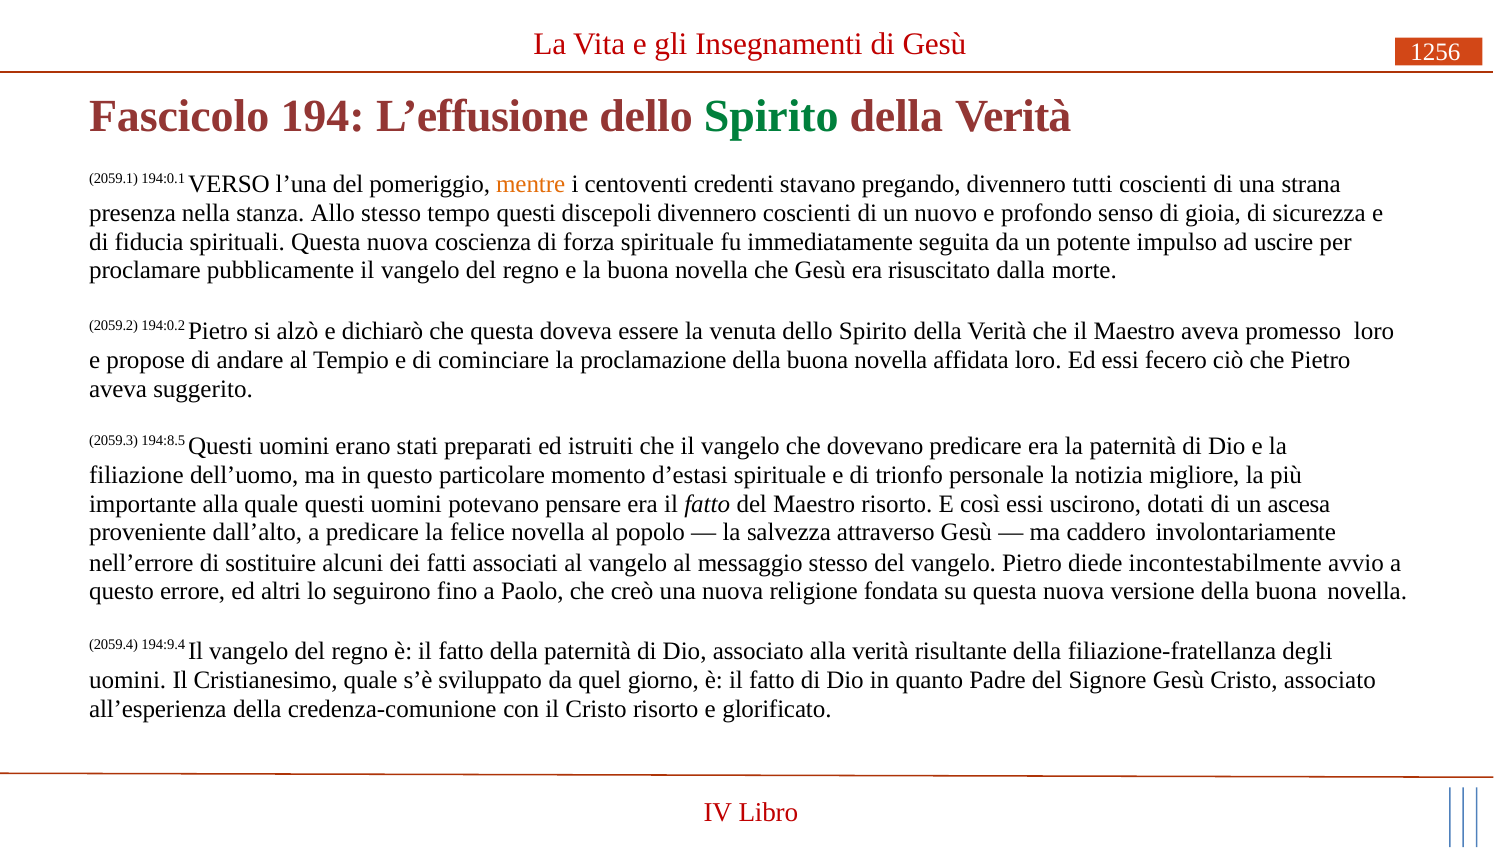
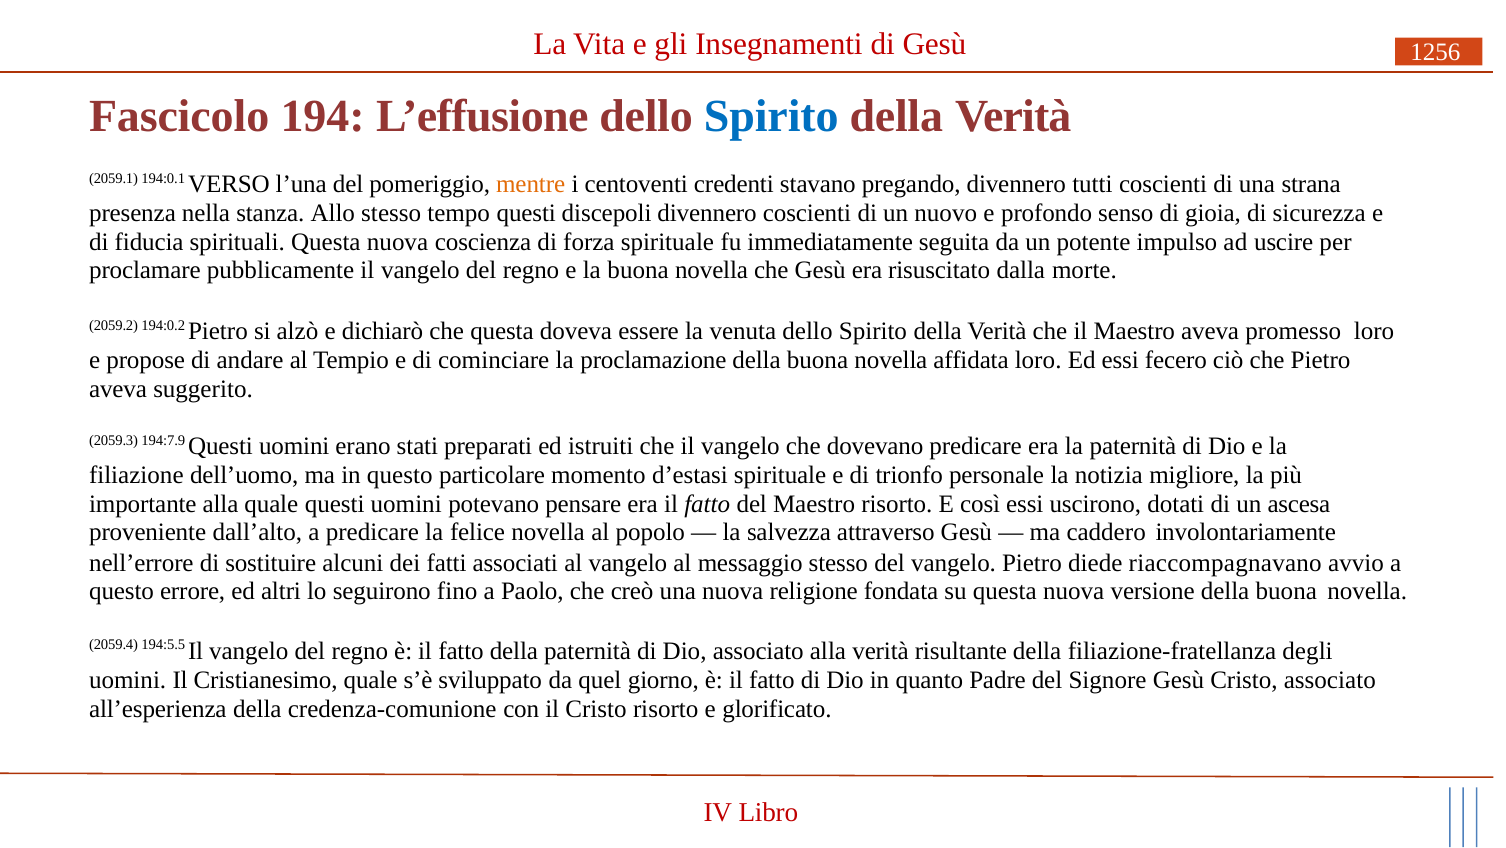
Spirito colour: green -> blue (771, 117)
194:8.5: 194:8.5 -> 194:7.9 (163, 441)
incontestabilmente: incontestabilmente -> riaccompagnavano (1225, 563)
194:9.4: 194:9.4 -> 194:5.5 (163, 645)
